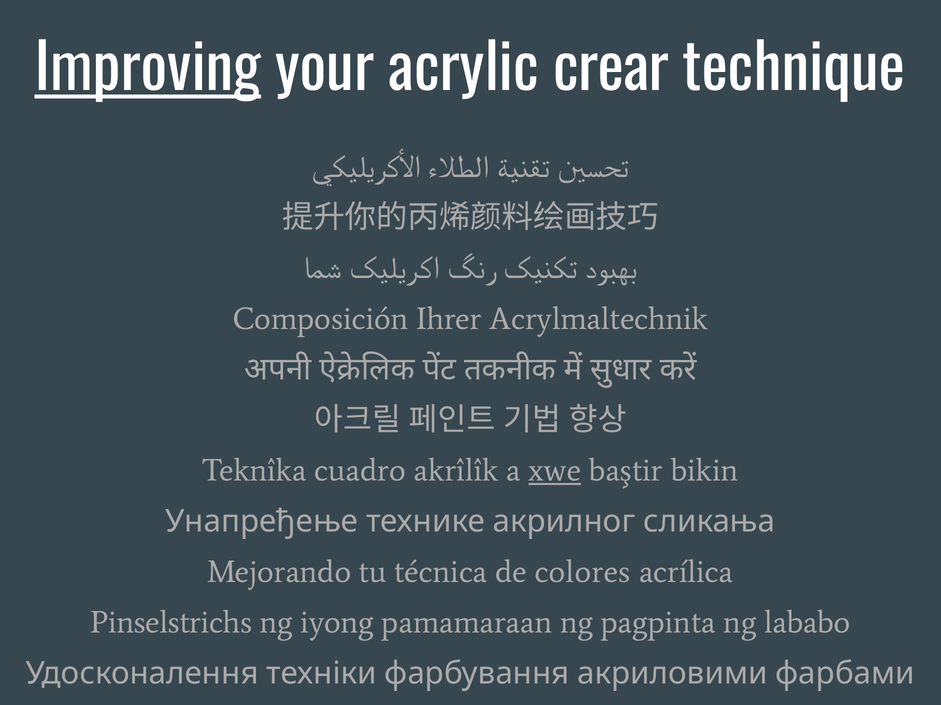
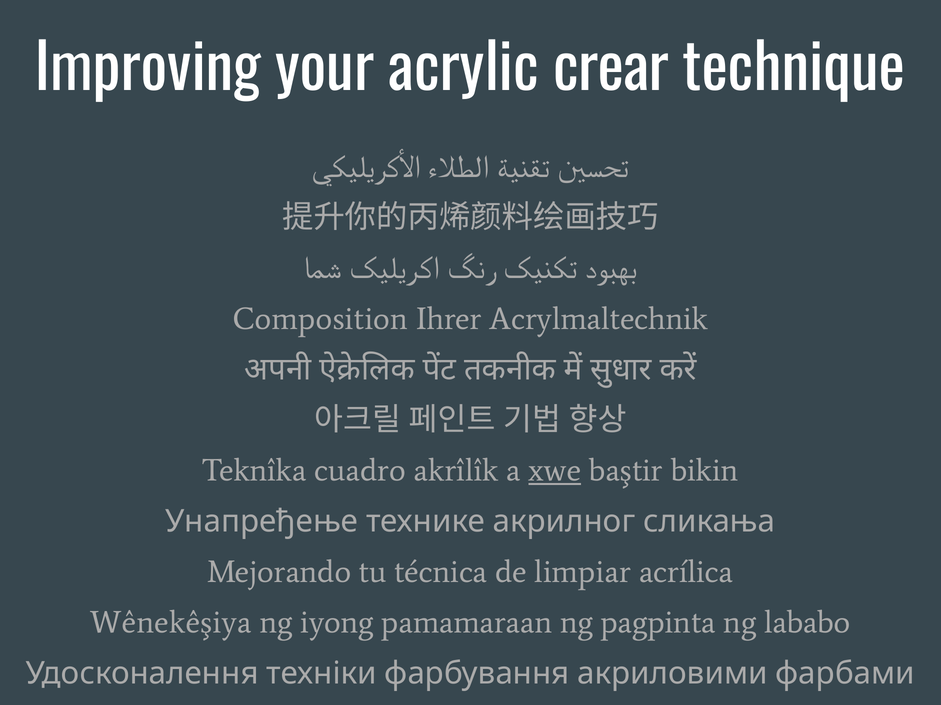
Improving underline: present -> none (148, 70)
Composición: Composición -> Composition (320, 319)
colores: colores -> limpiar (583, 573)
Pinselstrichs: Pinselstrichs -> Wênekêşiya (171, 623)
